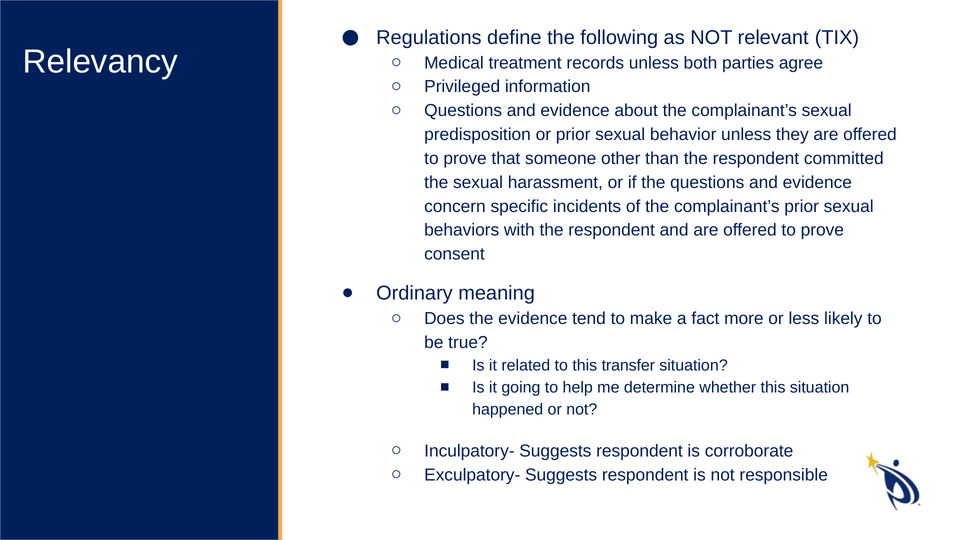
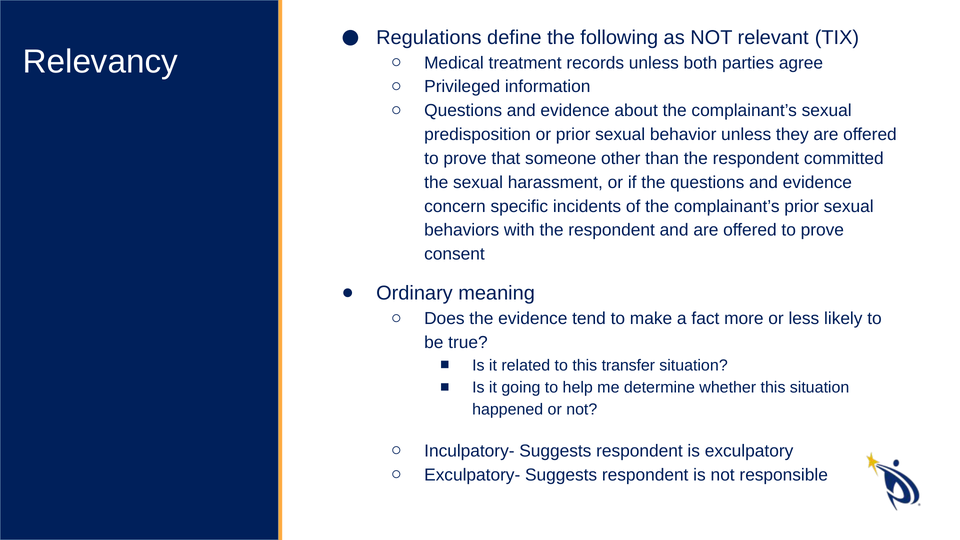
corroborate: corroborate -> exculpatory (749, 451)
